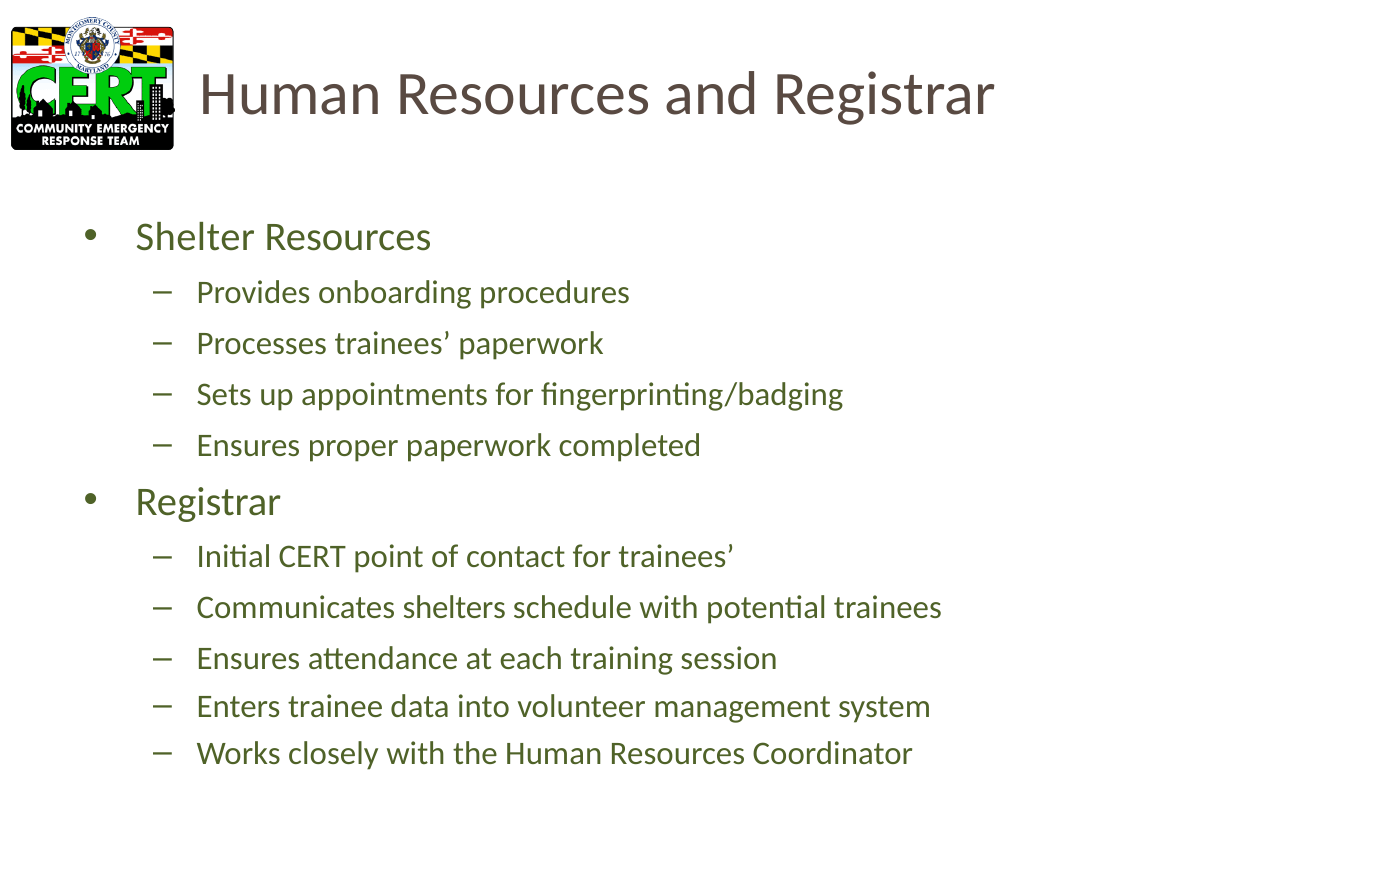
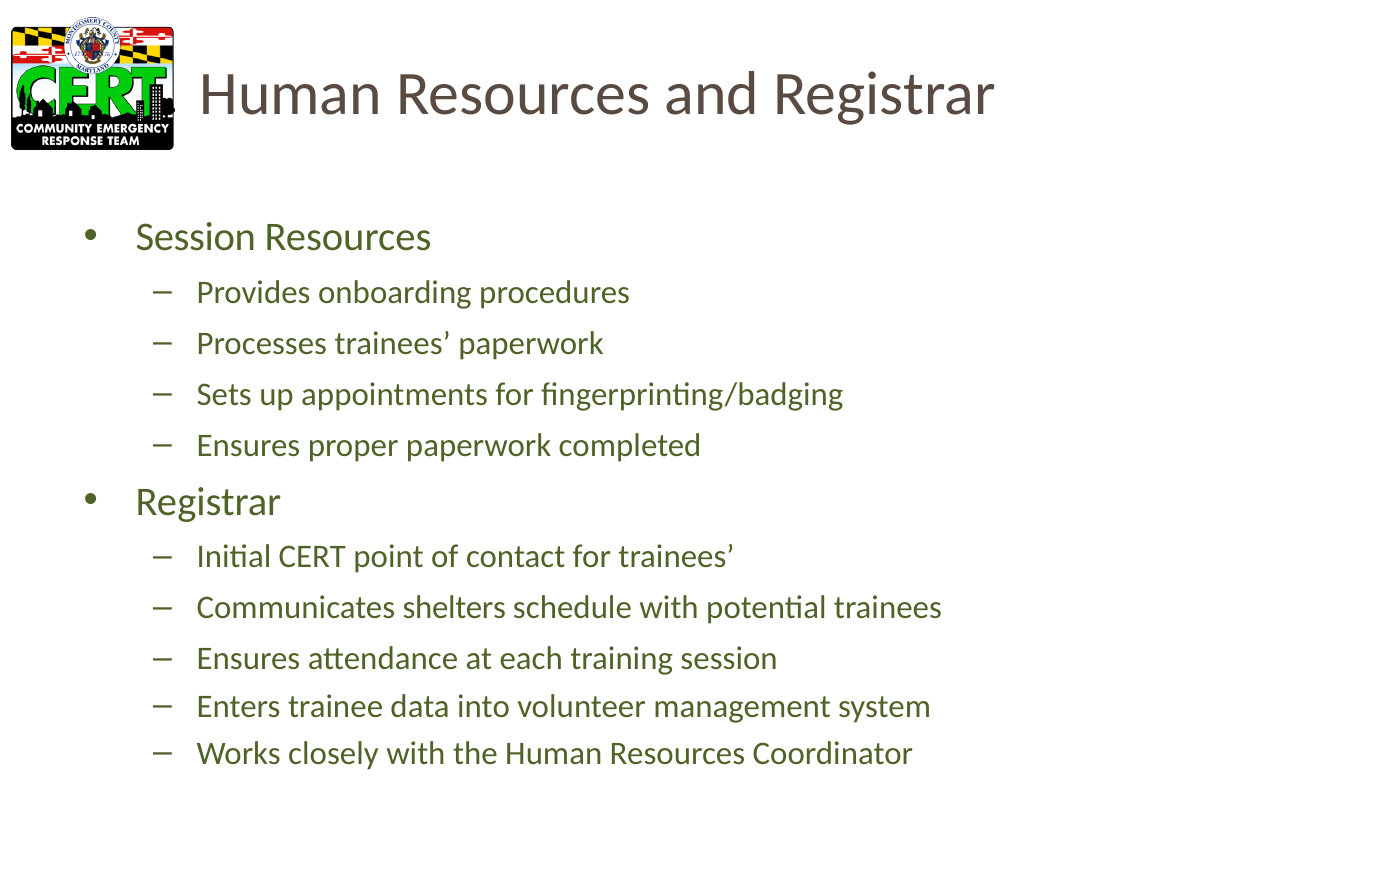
Shelter: Shelter -> Session (196, 237)
